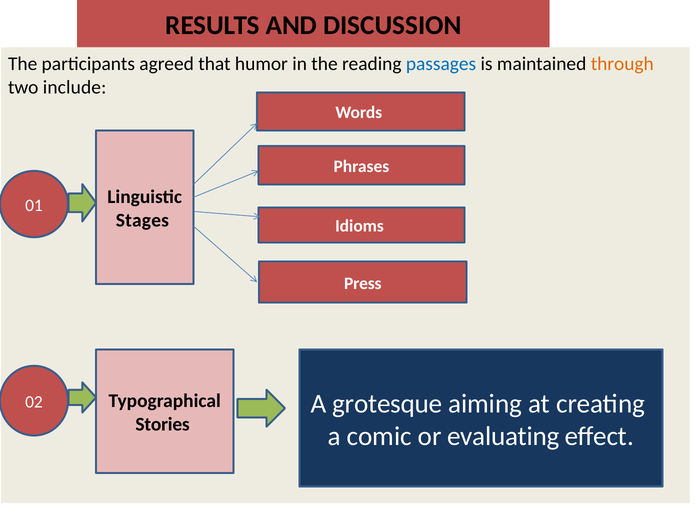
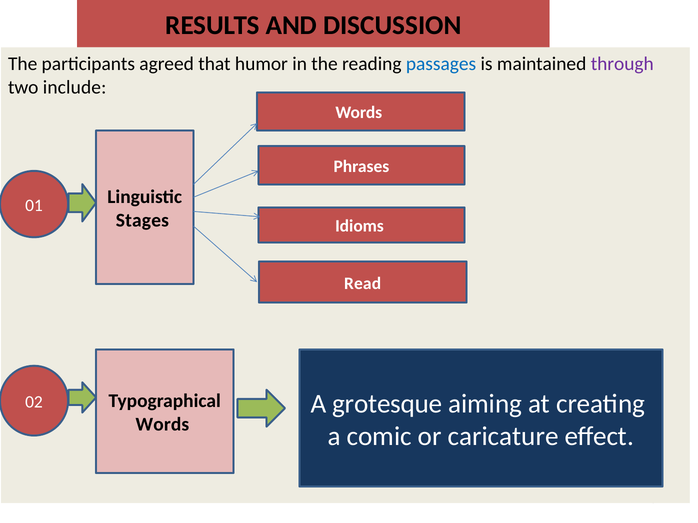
through colour: orange -> purple (622, 64)
Press: Press -> Read (363, 284)
Stories: Stories -> Words (162, 425)
evaluating: evaluating -> caricature (503, 437)
